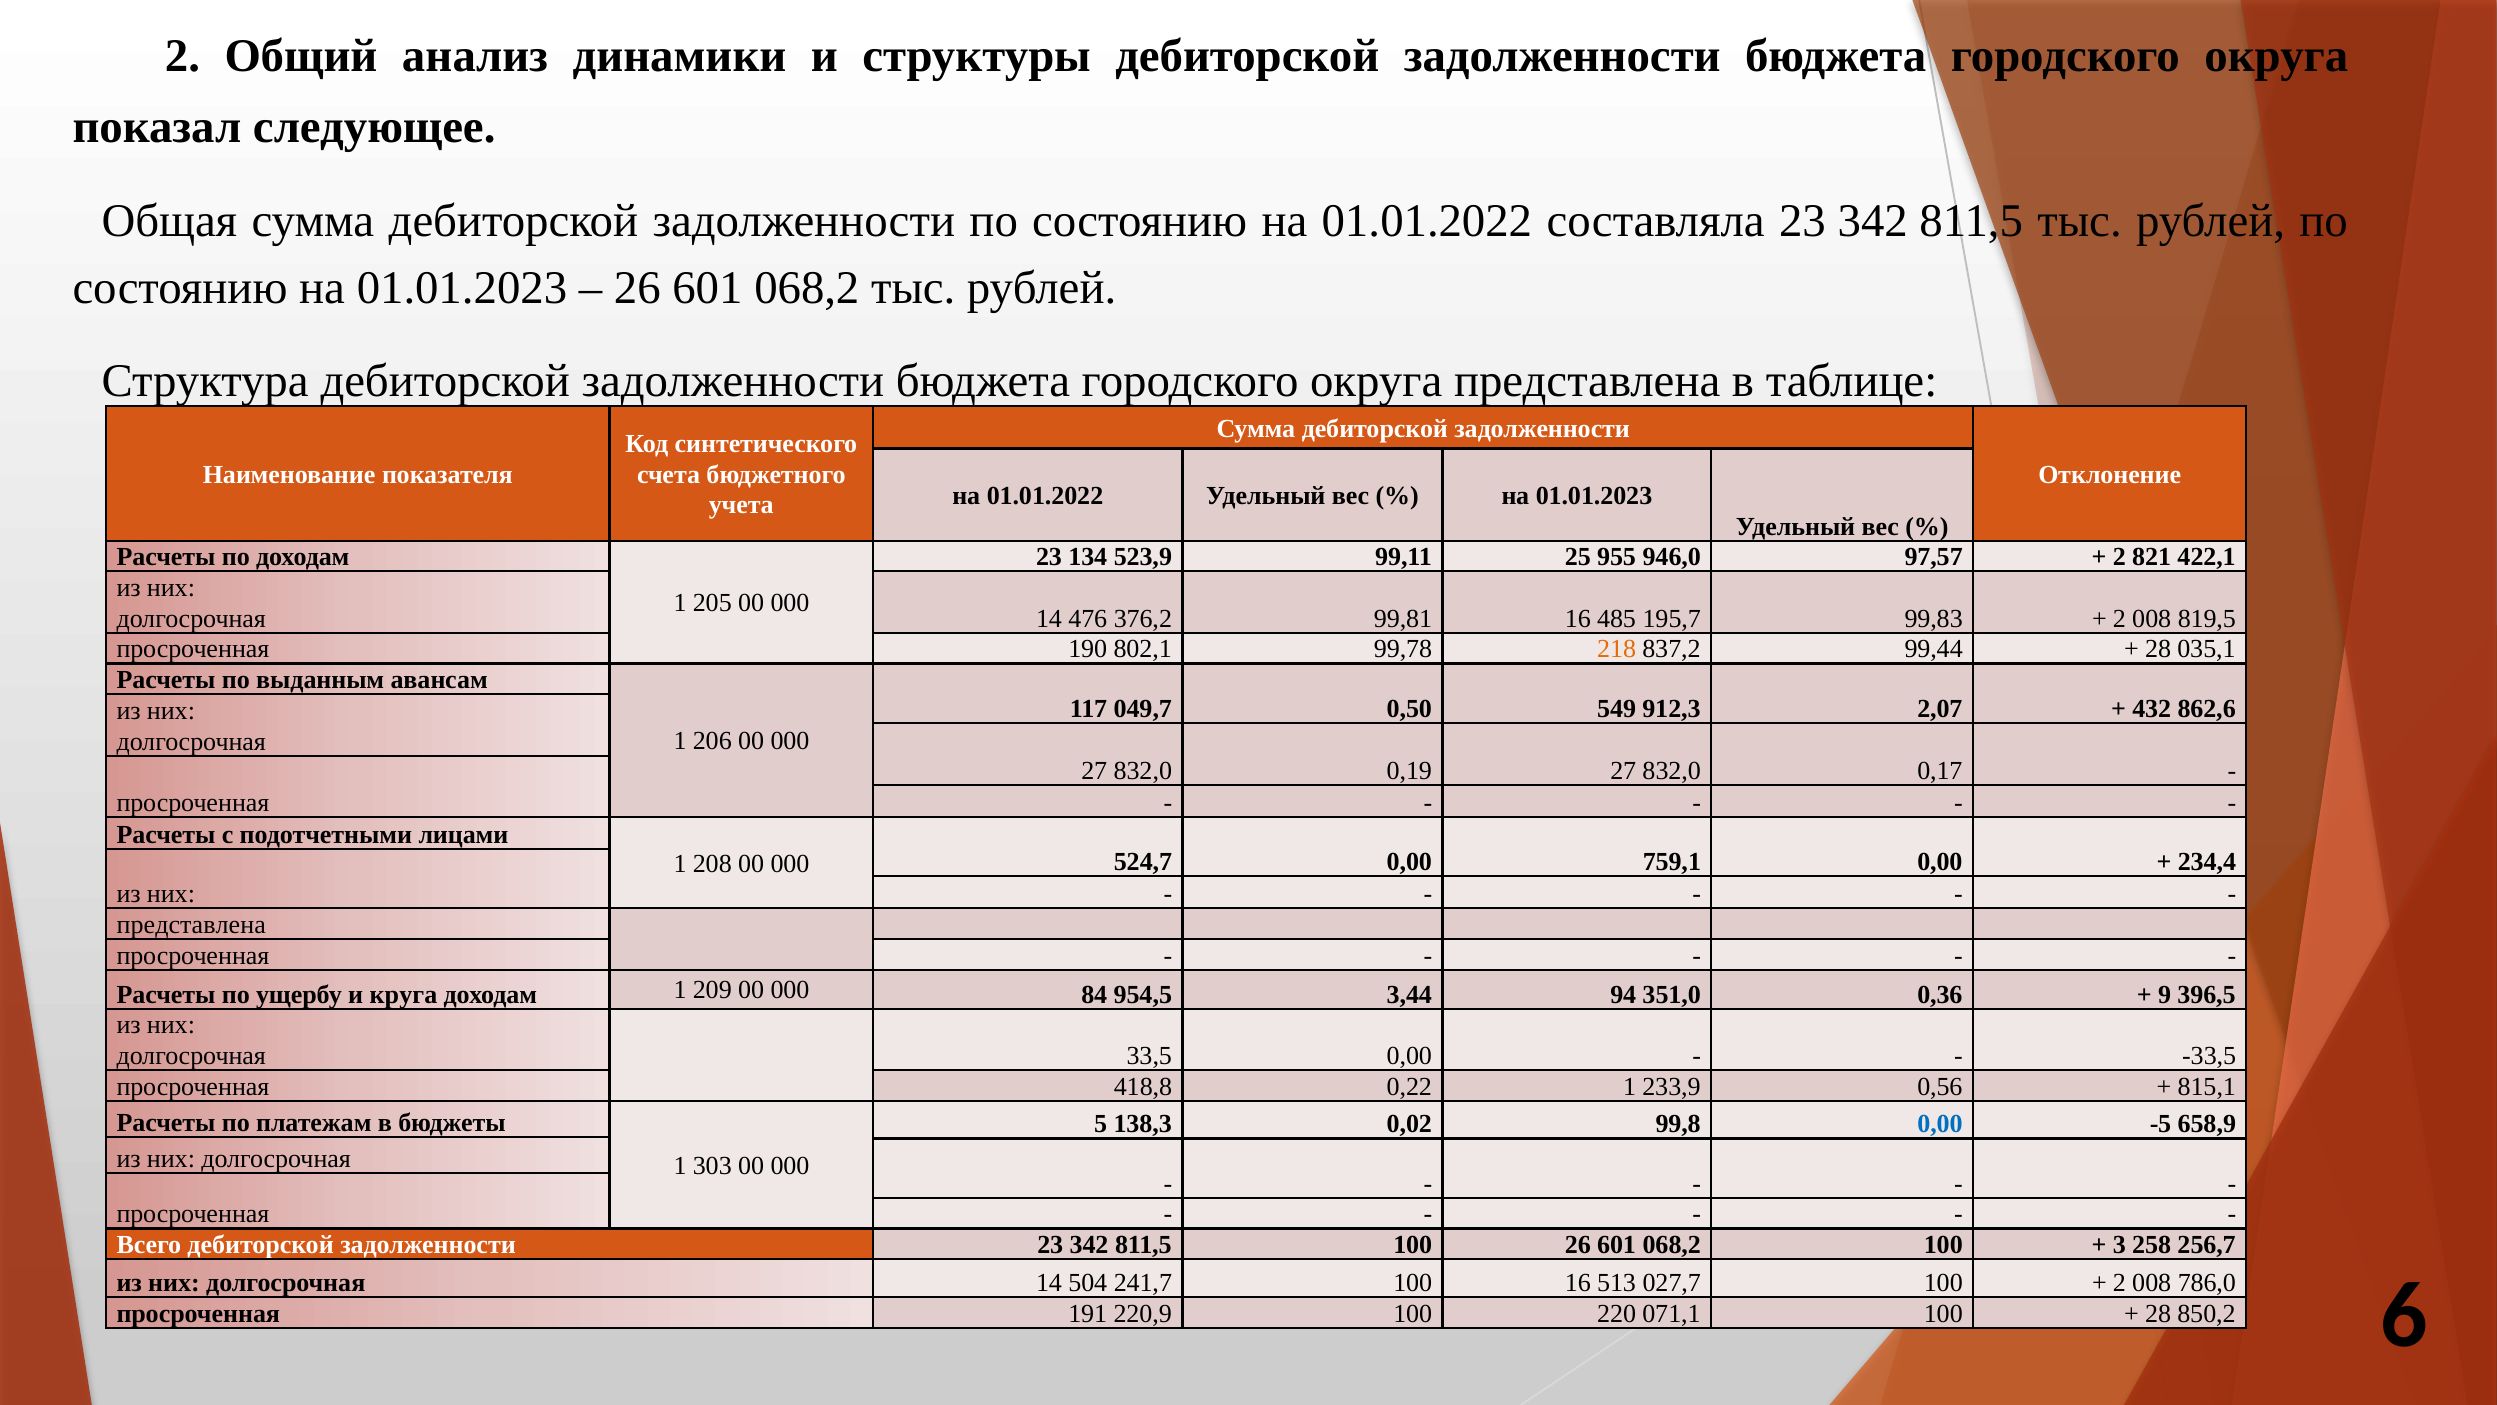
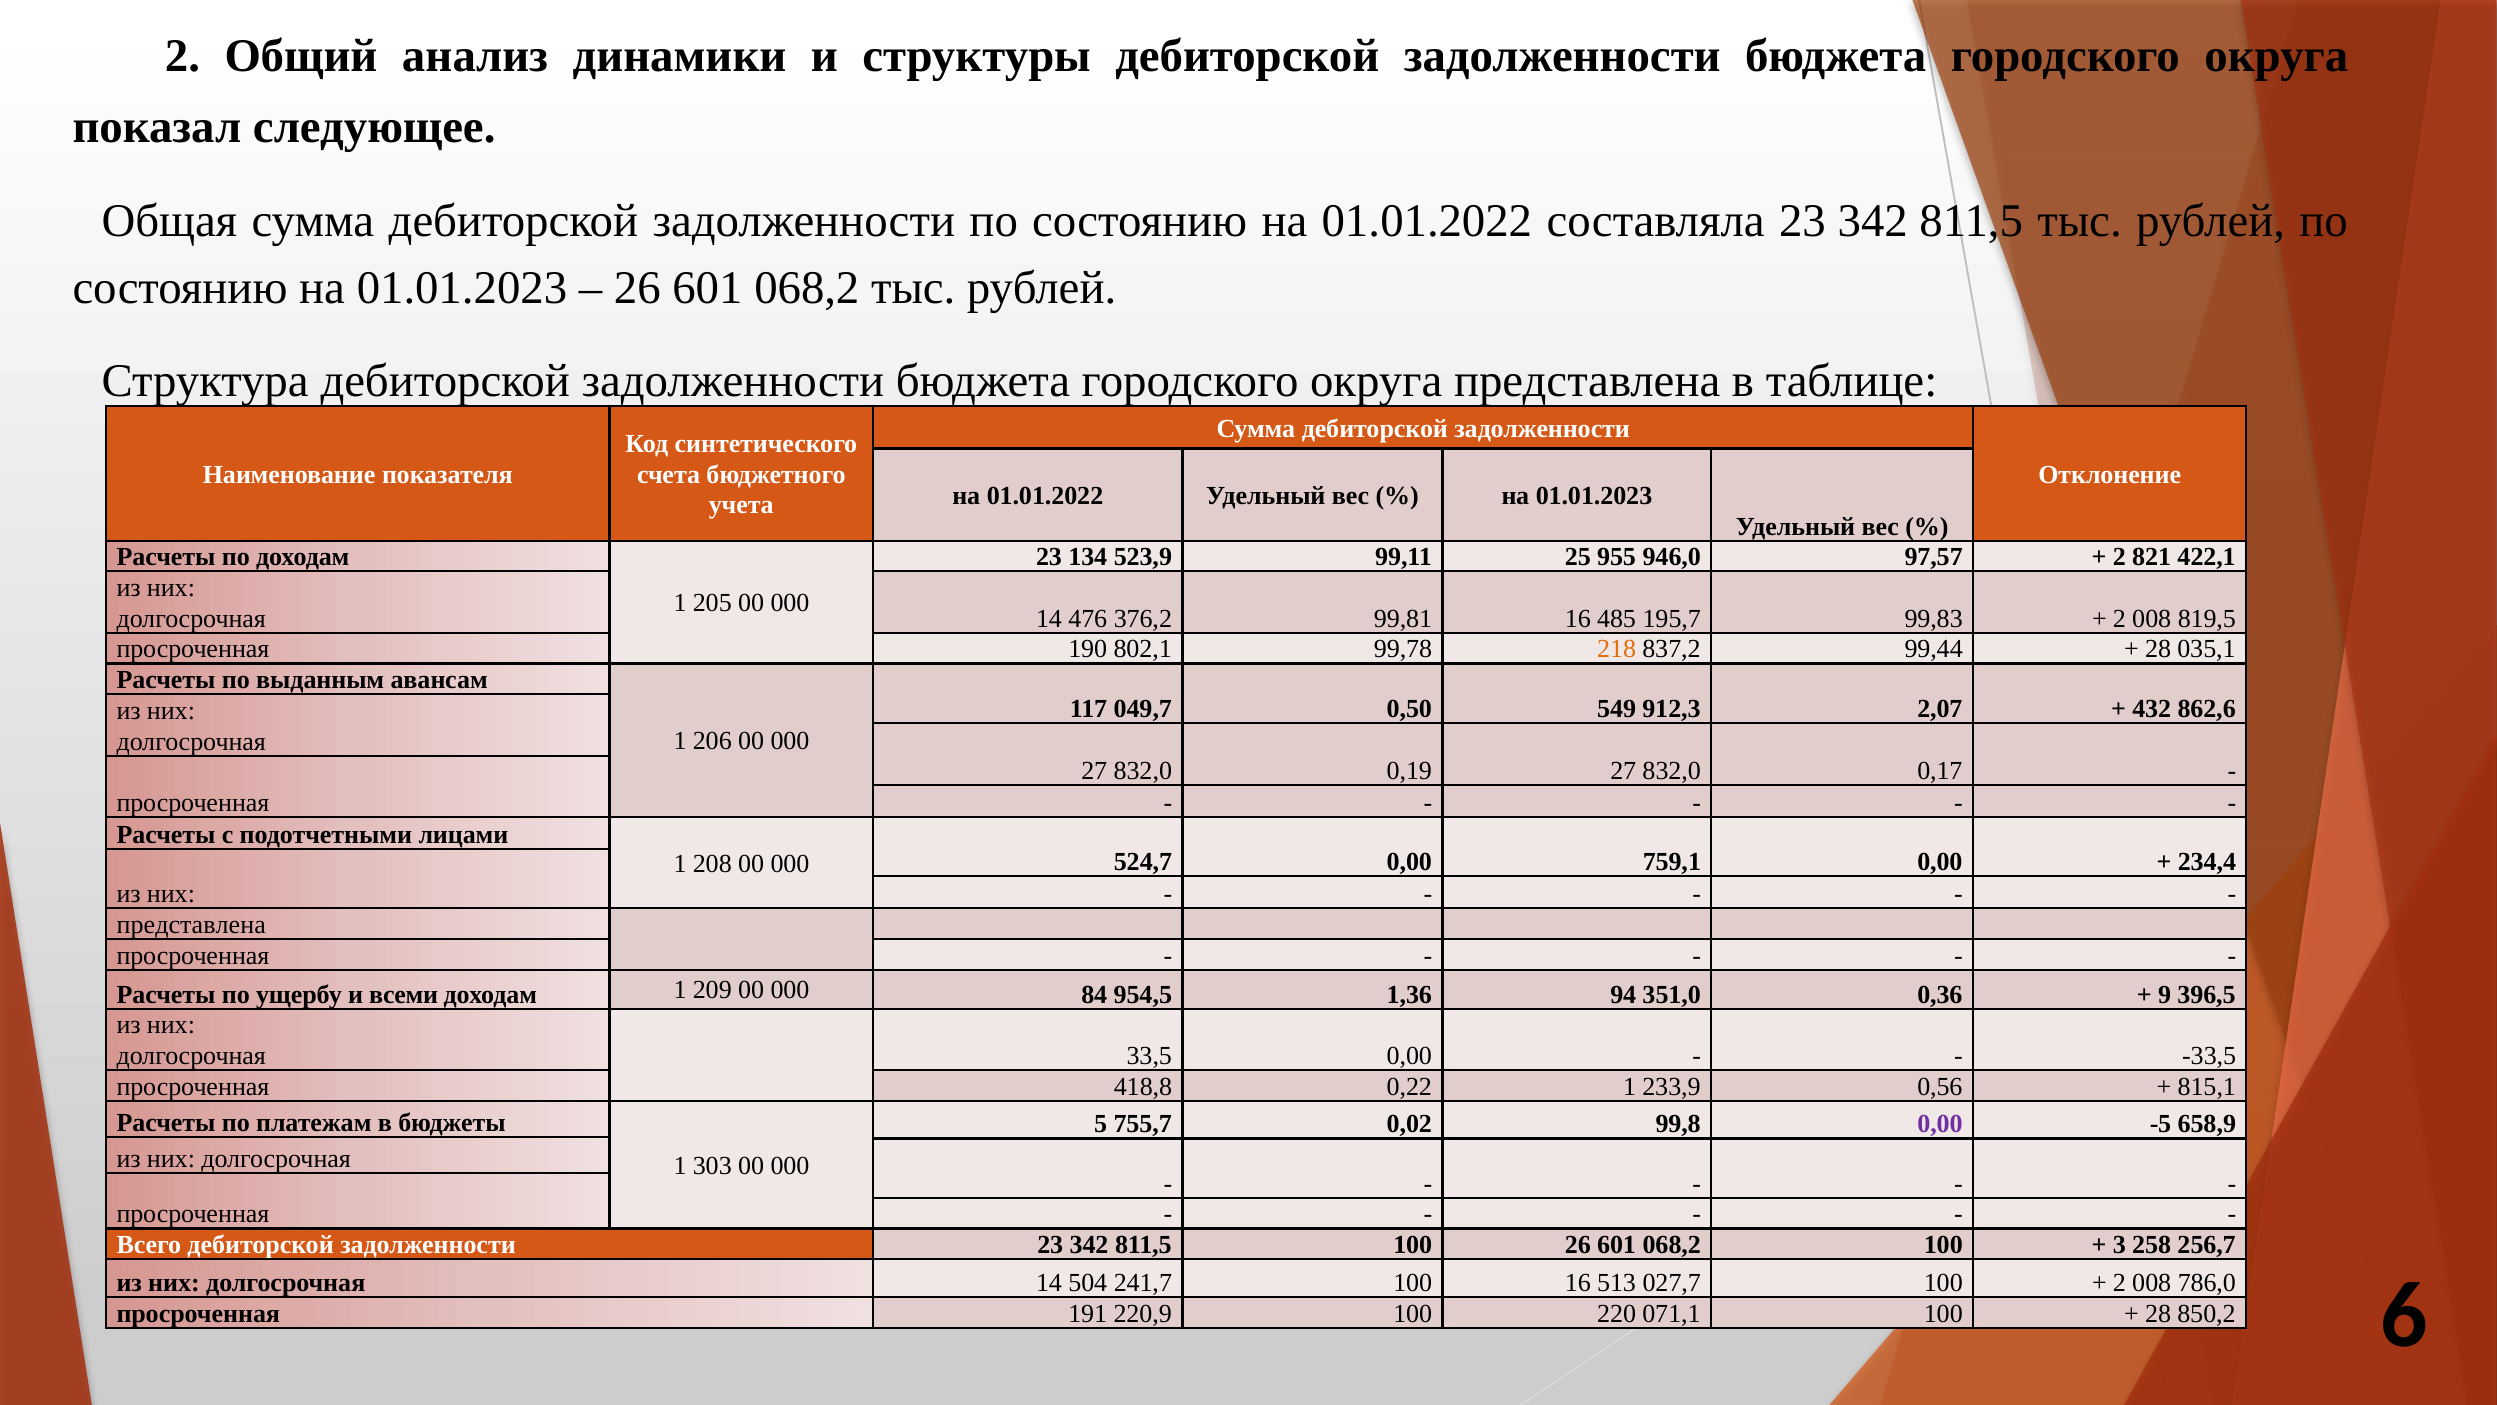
круга: круга -> всеми (404, 994)
3,44: 3,44 -> 1,36 (1409, 994)
138,3: 138,3 -> 755,7 (1143, 1124)
0,00 colour: blue -> purple (1940, 1124)
